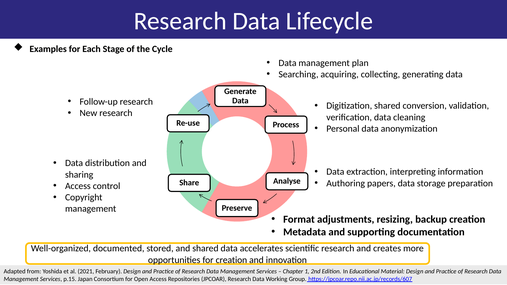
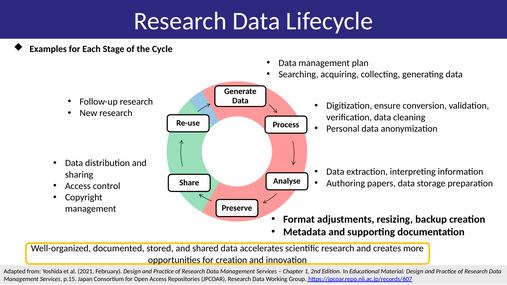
Digitization shared: shared -> ensure (387, 106)
